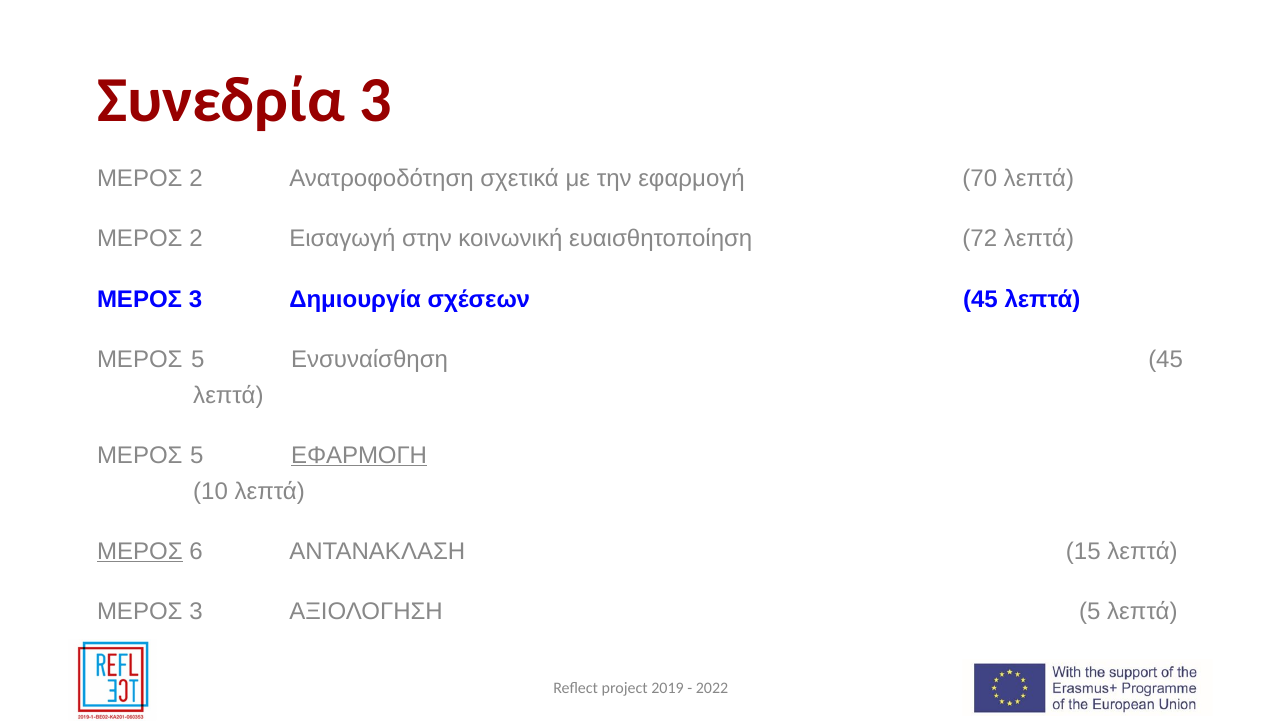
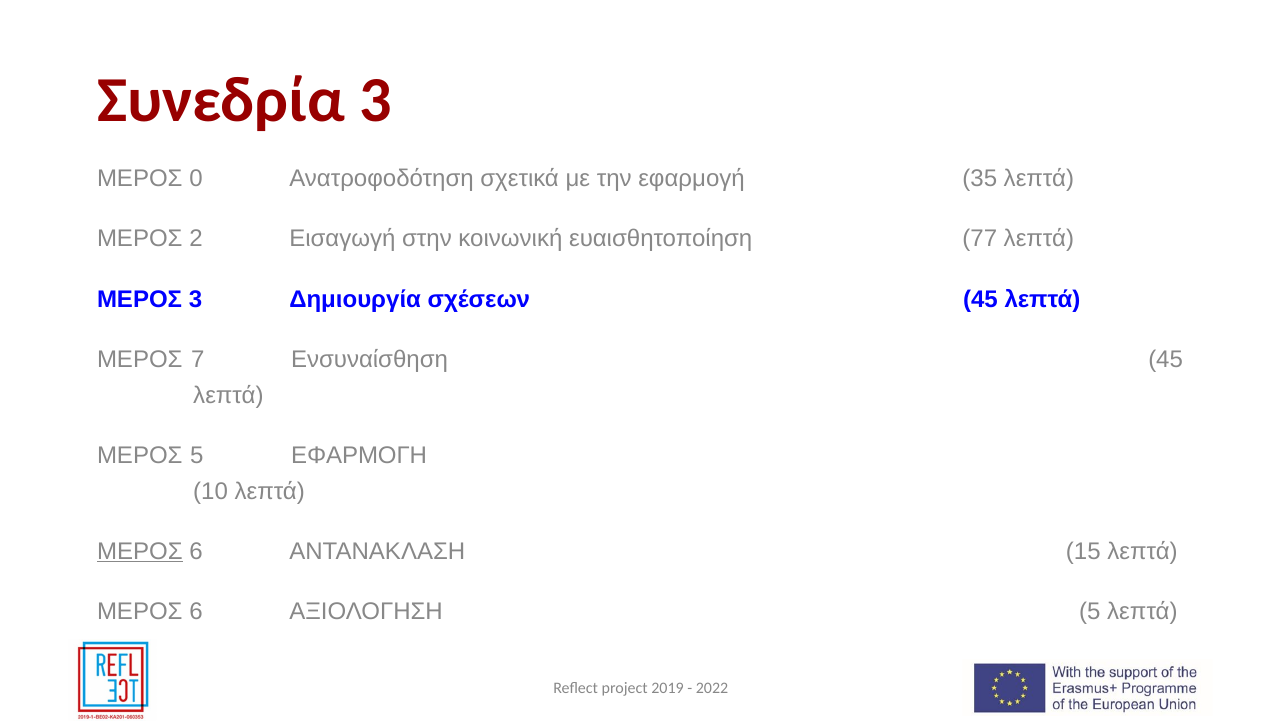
2: 2 -> 0 (196, 179)
70: 70 -> 35 (980, 179)
72: 72 -> 77 (980, 239)
5: 5 -> 7 (198, 359)
ΕΦΑΡΜΟΓΗ underline: present -> none (359, 455)
3: 3 -> 6 (196, 612)
